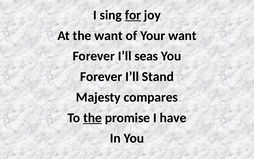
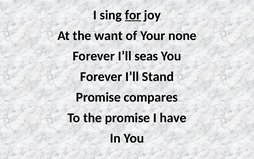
Your want: want -> none (182, 36)
Majesty: Majesty -> Promise (98, 97)
the underline: present -> none (93, 118)
